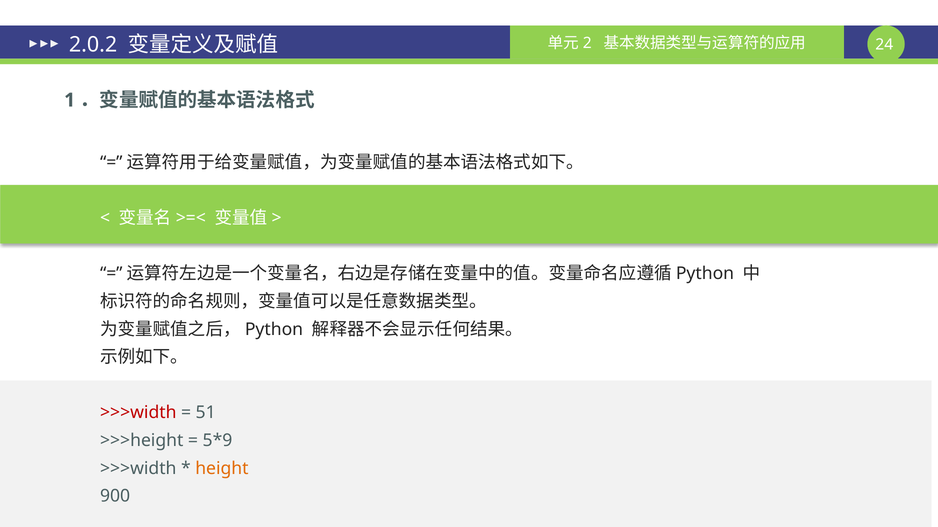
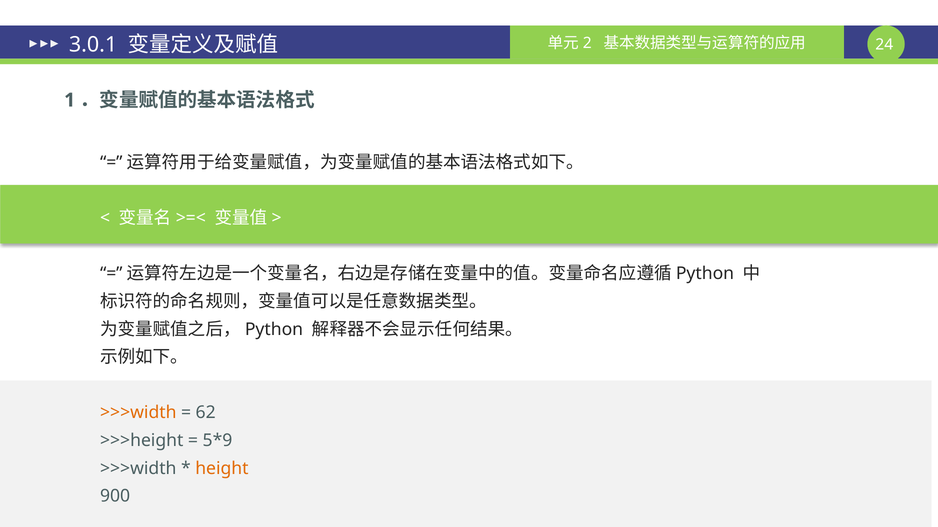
2.0.2: 2.0.2 -> 3.0.1 (93, 45)
>>>width colour: red -> orange (138, 413)
51: 51 -> 62 (206, 413)
